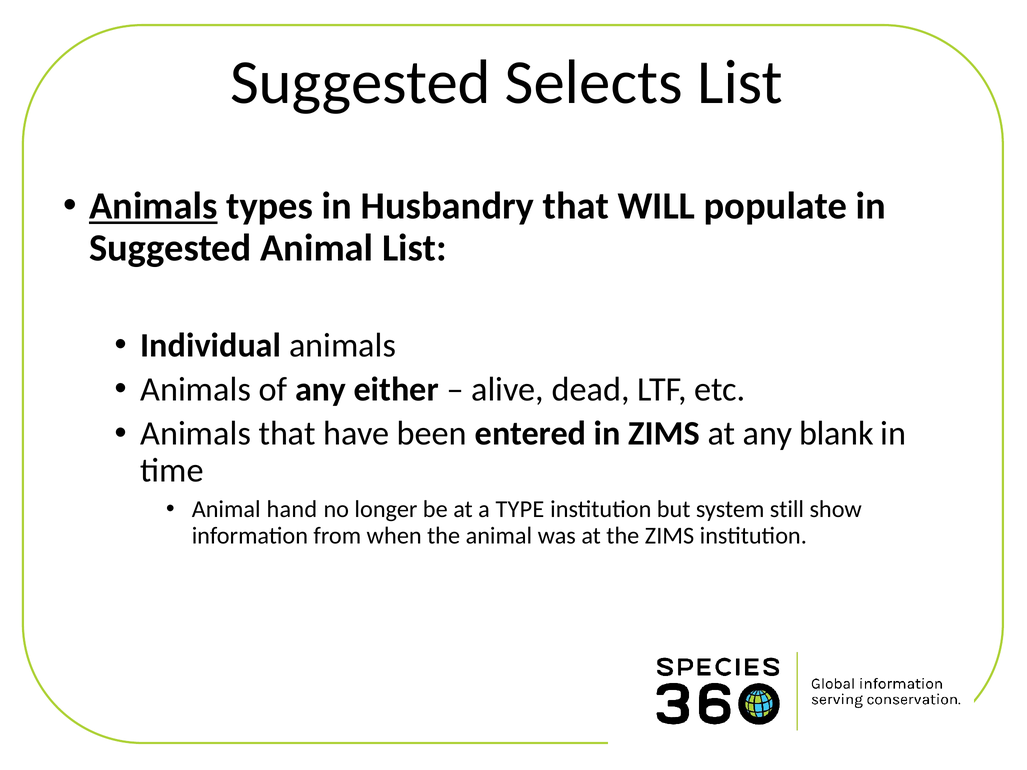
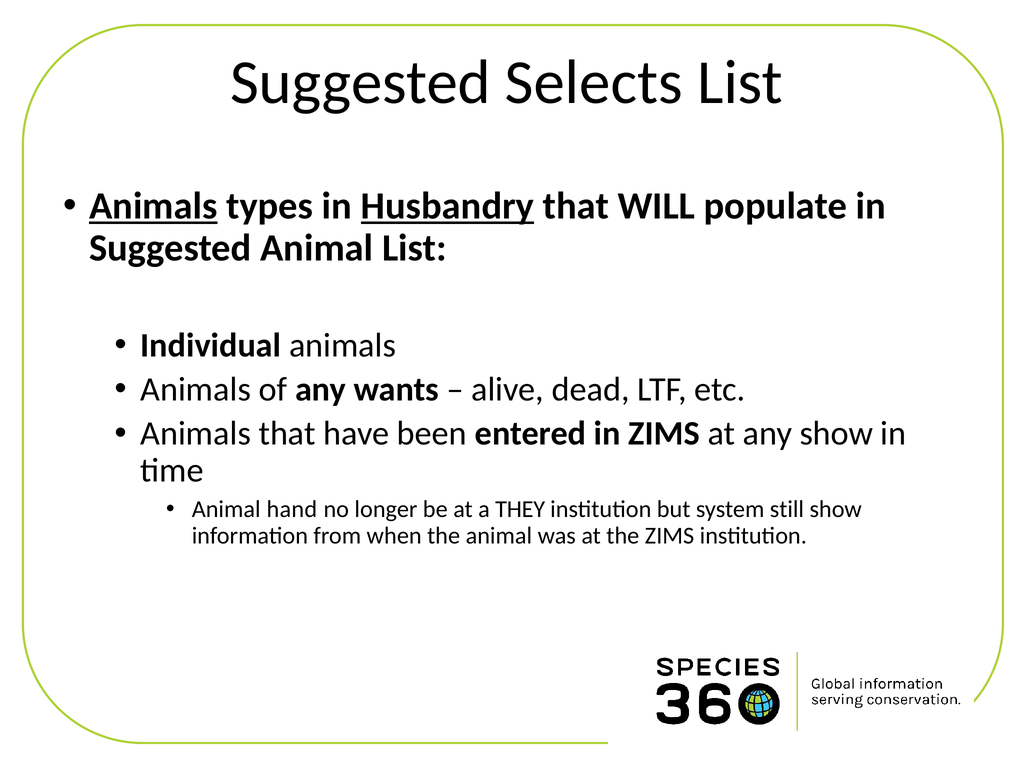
Husbandry underline: none -> present (447, 206)
either: either -> wants (396, 390)
any blank: blank -> show (836, 434)
TYPE: TYPE -> THEY (520, 509)
